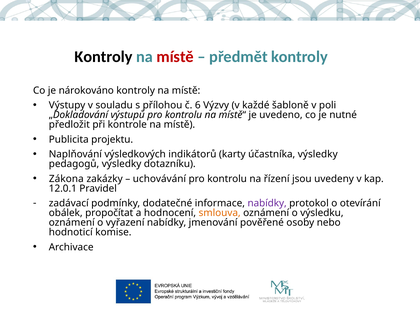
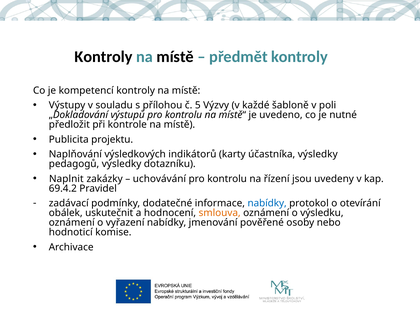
místě colour: red -> black (175, 57)
nárokováno: nárokováno -> kompetencí (86, 90)
6: 6 -> 5 (198, 105)
Zákona: Zákona -> Naplnit (66, 179)
12.0.1: 12.0.1 -> 69.4.2 (63, 188)
nabídky colour: purple -> blue (267, 203)
propočítat: propočítat -> uskutečnit (109, 213)
